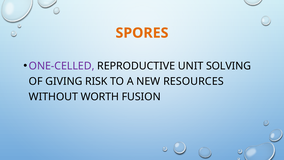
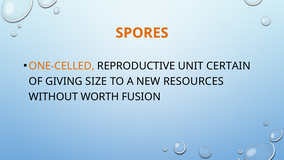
ONE-CELLED colour: purple -> orange (62, 66)
SOLVING: SOLVING -> CERTAIN (228, 66)
RISK: RISK -> SIZE (96, 81)
